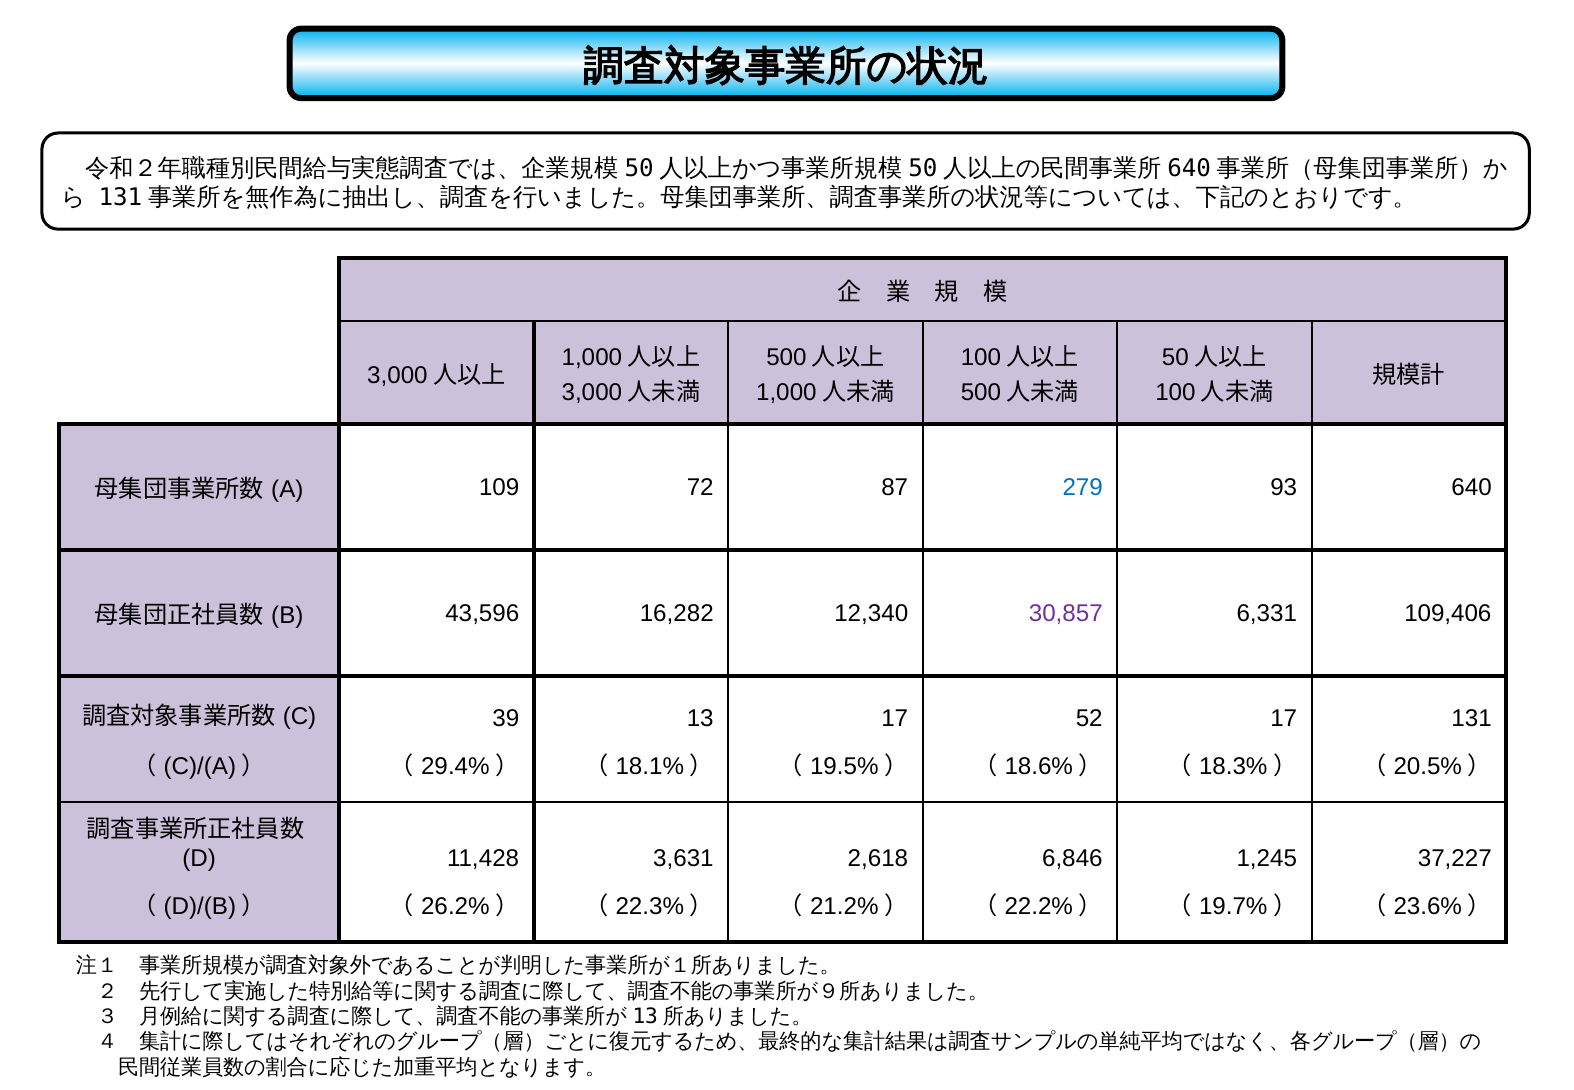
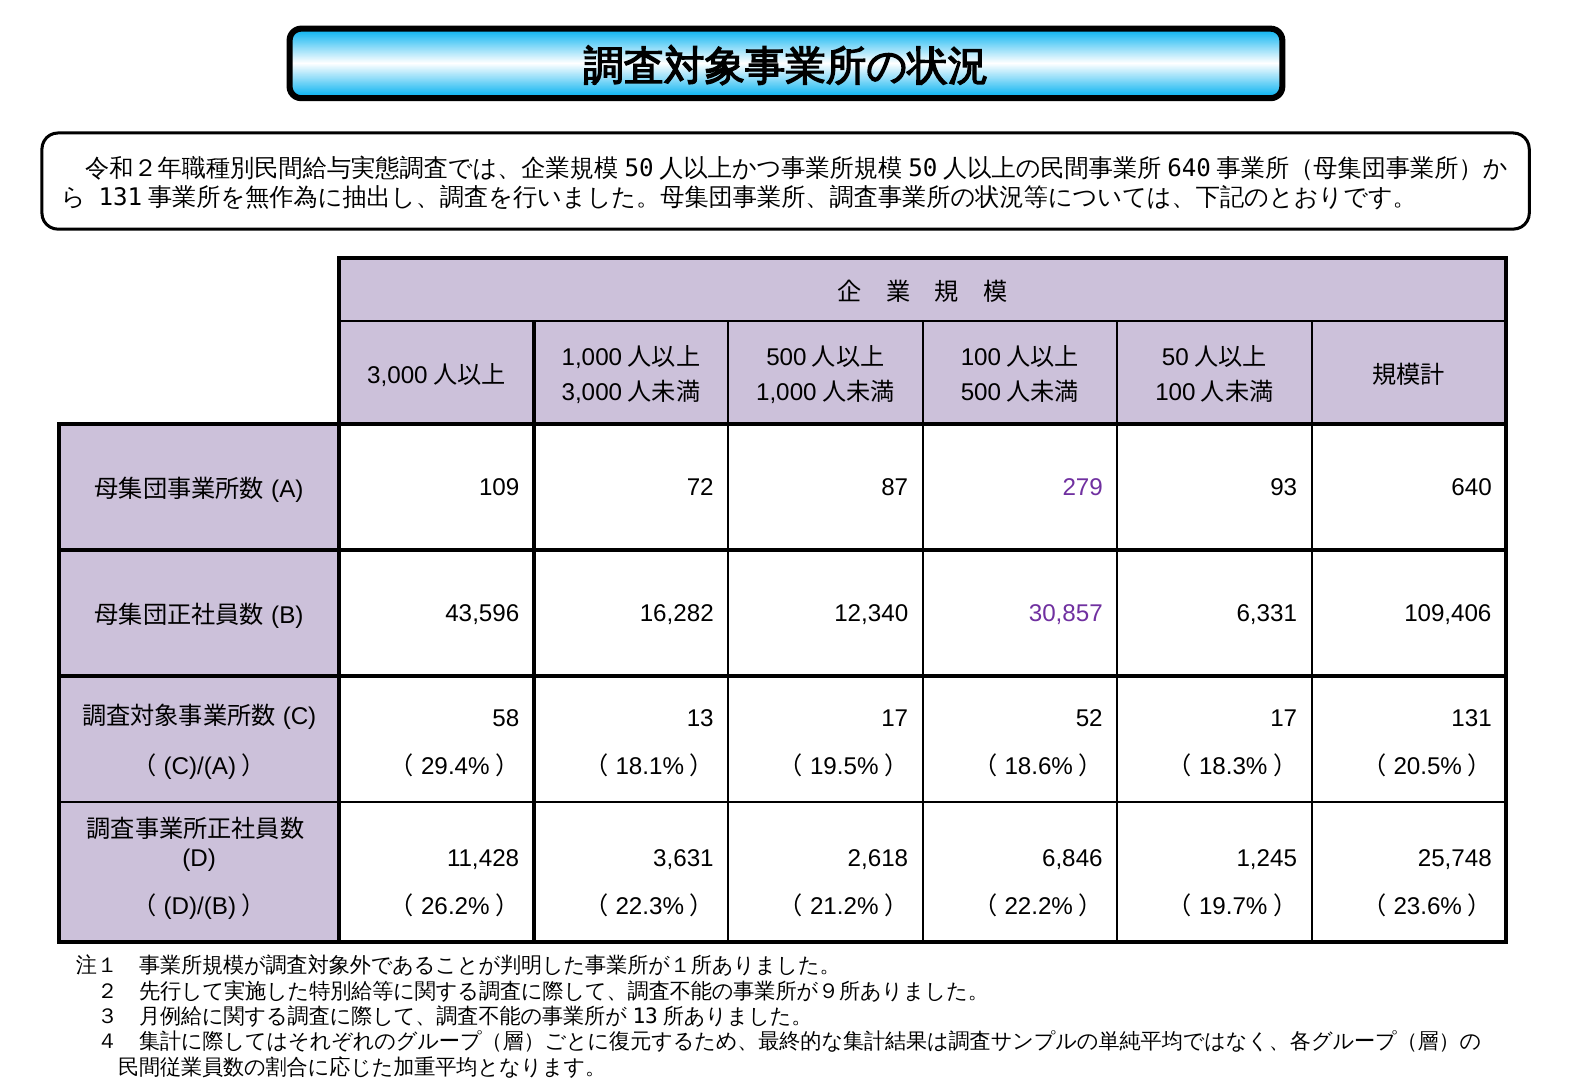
279 colour: blue -> purple (1083, 488)
39: 39 -> 58 (506, 718)
37,227: 37,227 -> 25,748 (1455, 858)
